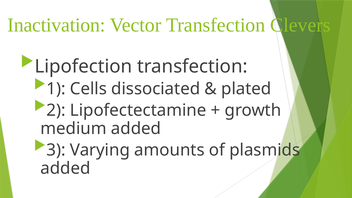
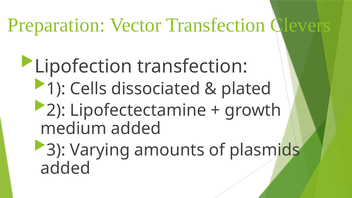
Inactivation: Inactivation -> Preparation (56, 25)
